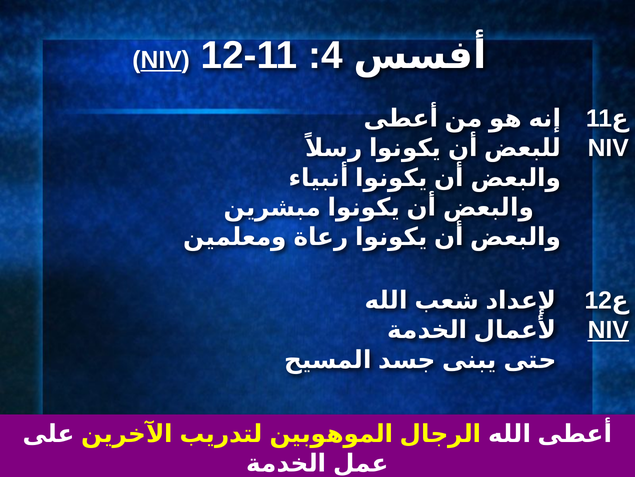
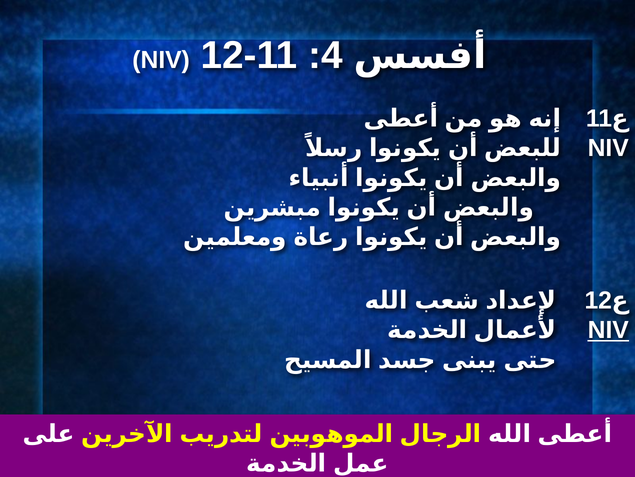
NIV underline: present -> none (161, 60)
